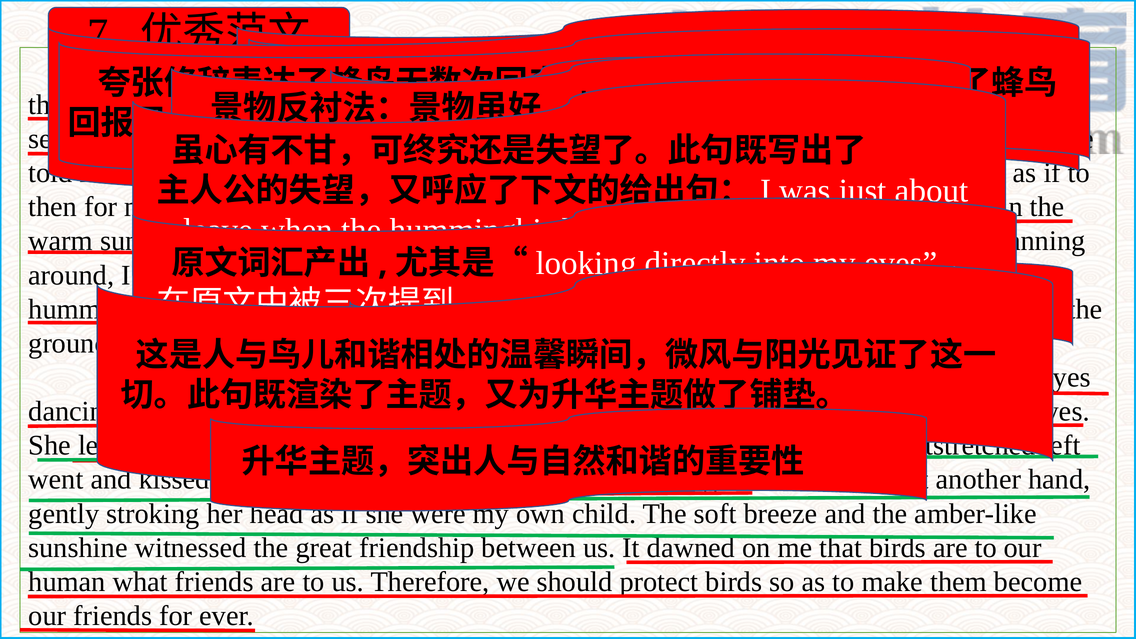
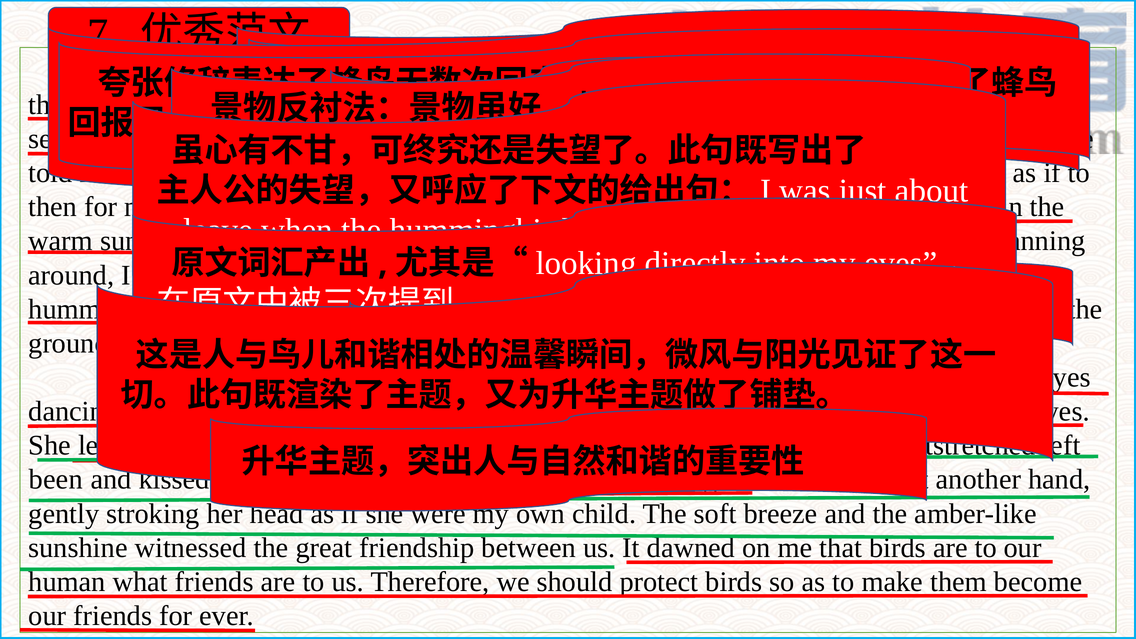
went: went -> been (56, 480)
